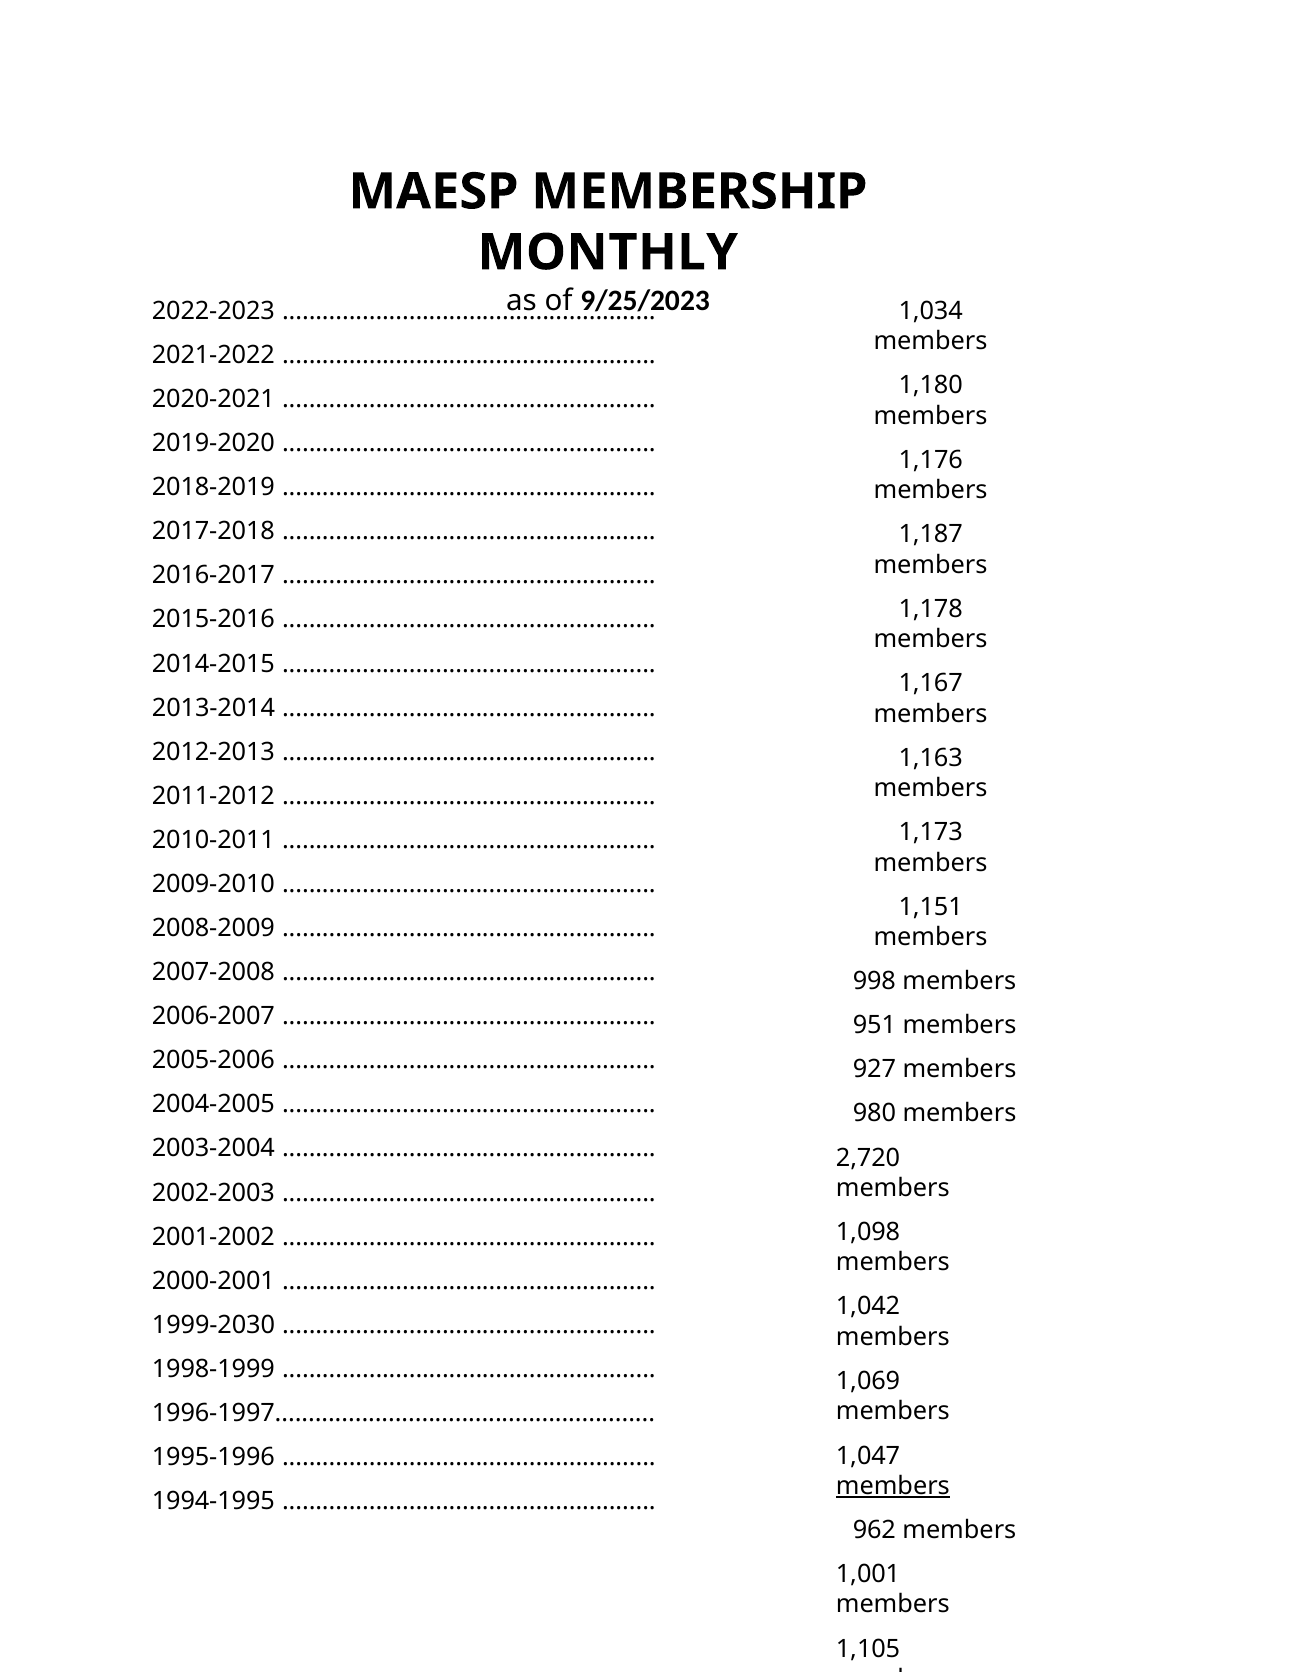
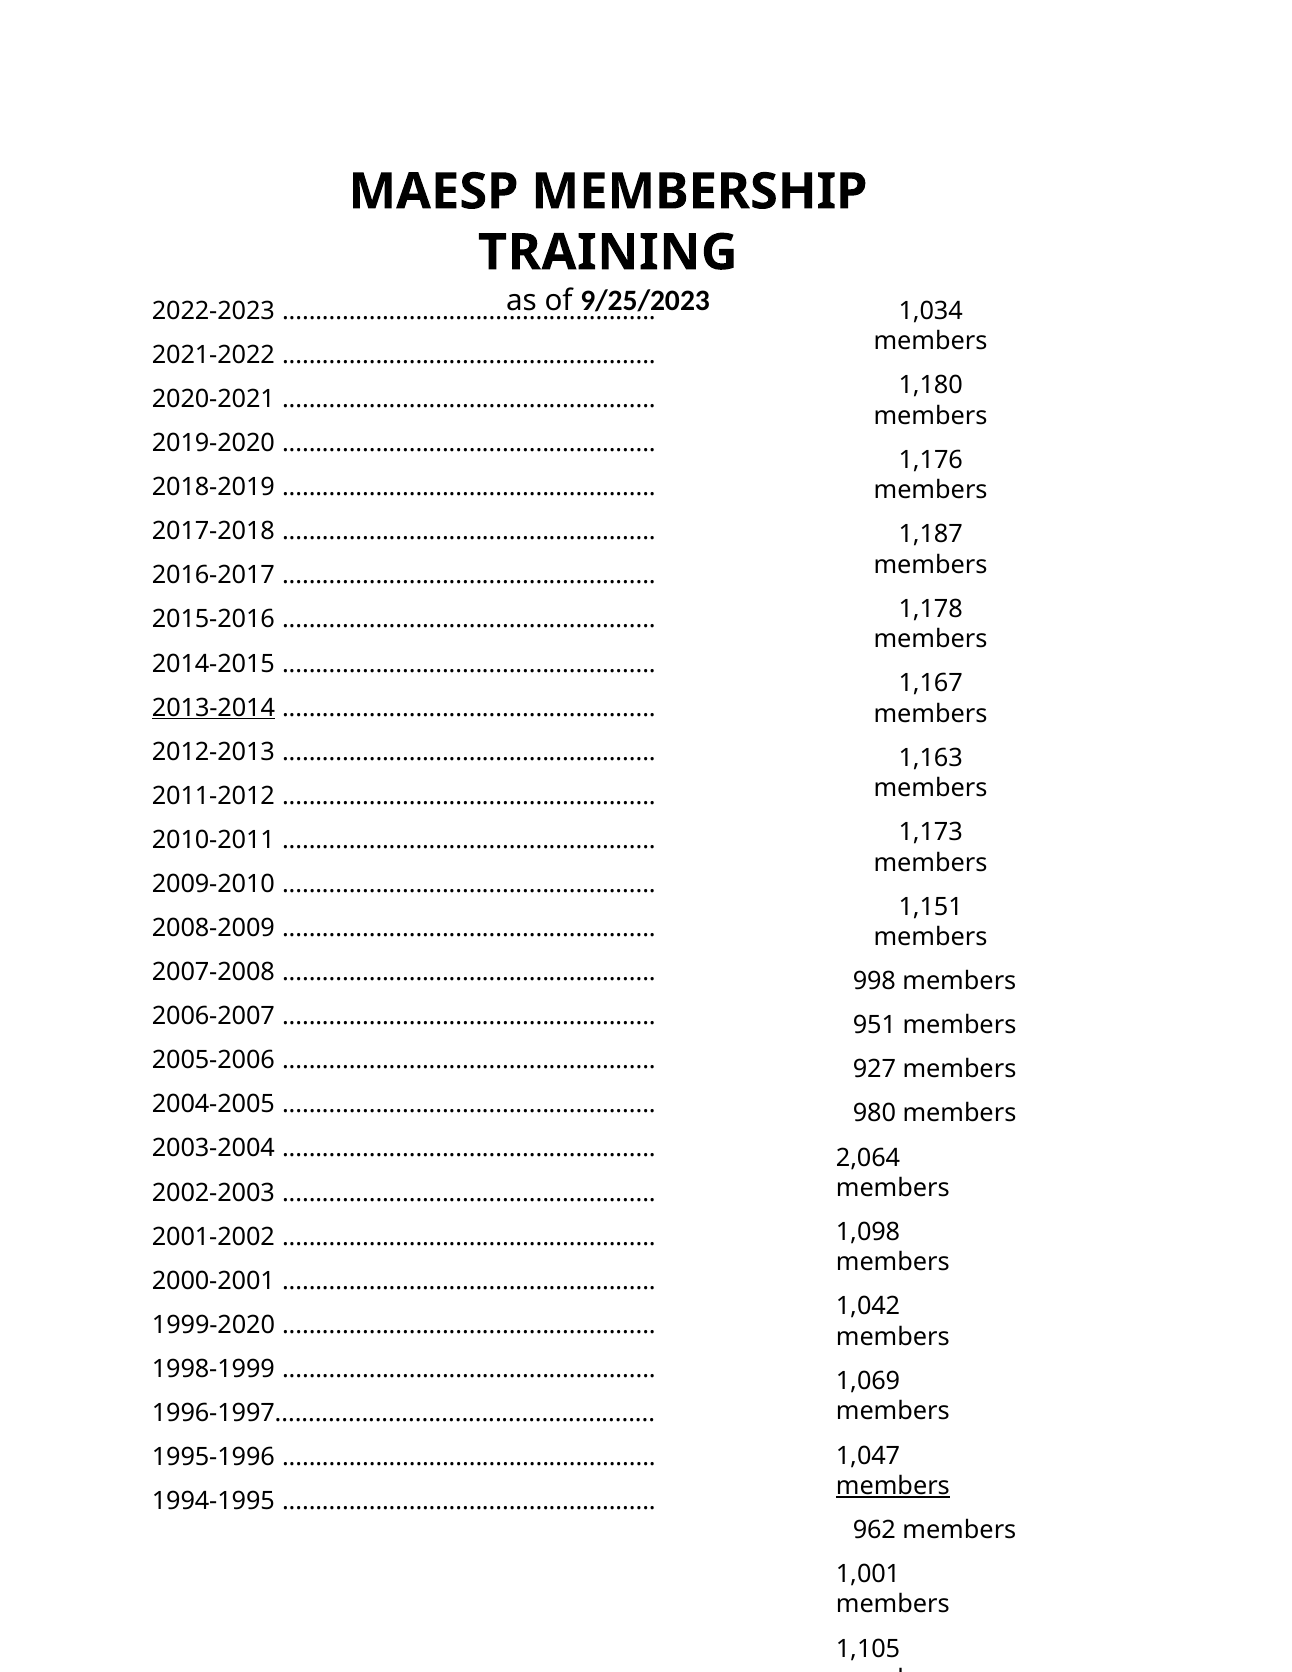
MONTHLY: MONTHLY -> TRAINING (608, 253)
2013-2014 underline: none -> present (213, 708)
2,720: 2,720 -> 2,064 (868, 1158)
1999-2030: 1999-2030 -> 1999-2020 (213, 1325)
